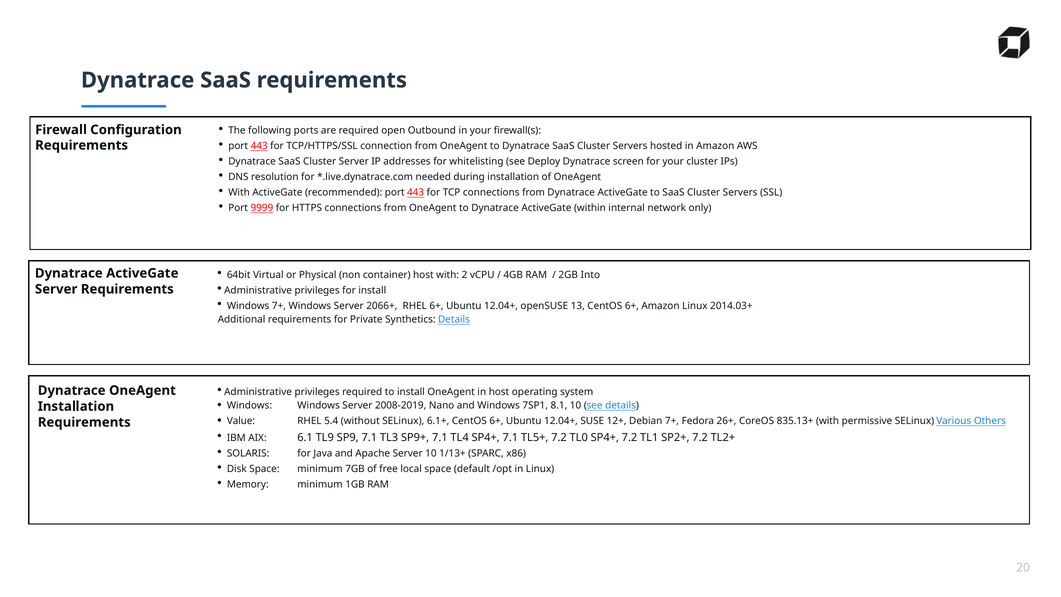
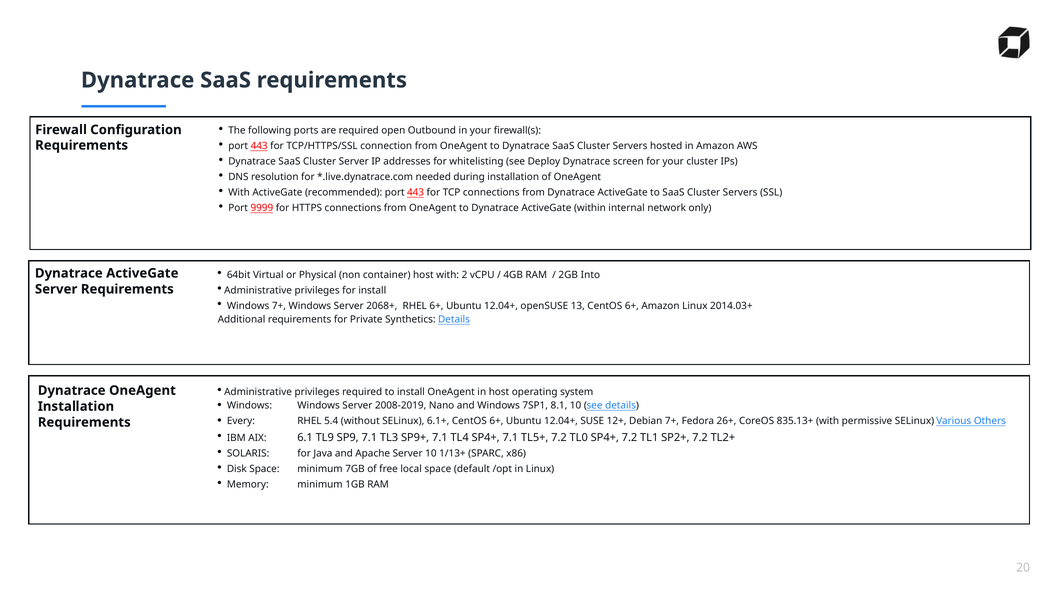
2066+: 2066+ -> 2068+ (382, 306)
Value: Value -> Every (241, 421)
